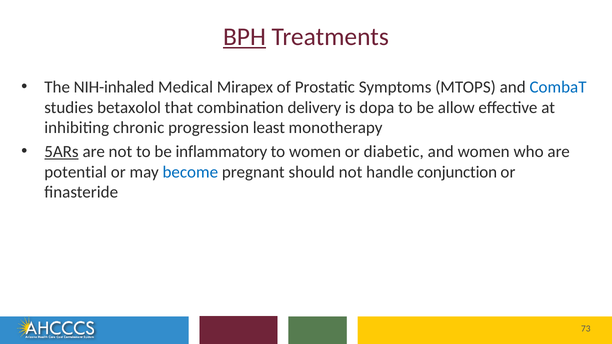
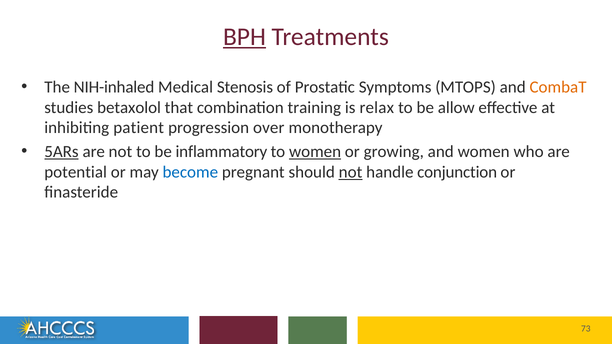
Mirapex: Mirapex -> Stenosis (245, 87)
CombaT colour: blue -> orange (558, 87)
delivery: delivery -> training (314, 107)
dopa: dopa -> relax (377, 107)
chronic: chronic -> patient (139, 128)
least: least -> over (269, 128)
women underline: none -> present (315, 152)
diabetic: diabetic -> growing (394, 152)
not underline: none -> present (351, 172)
